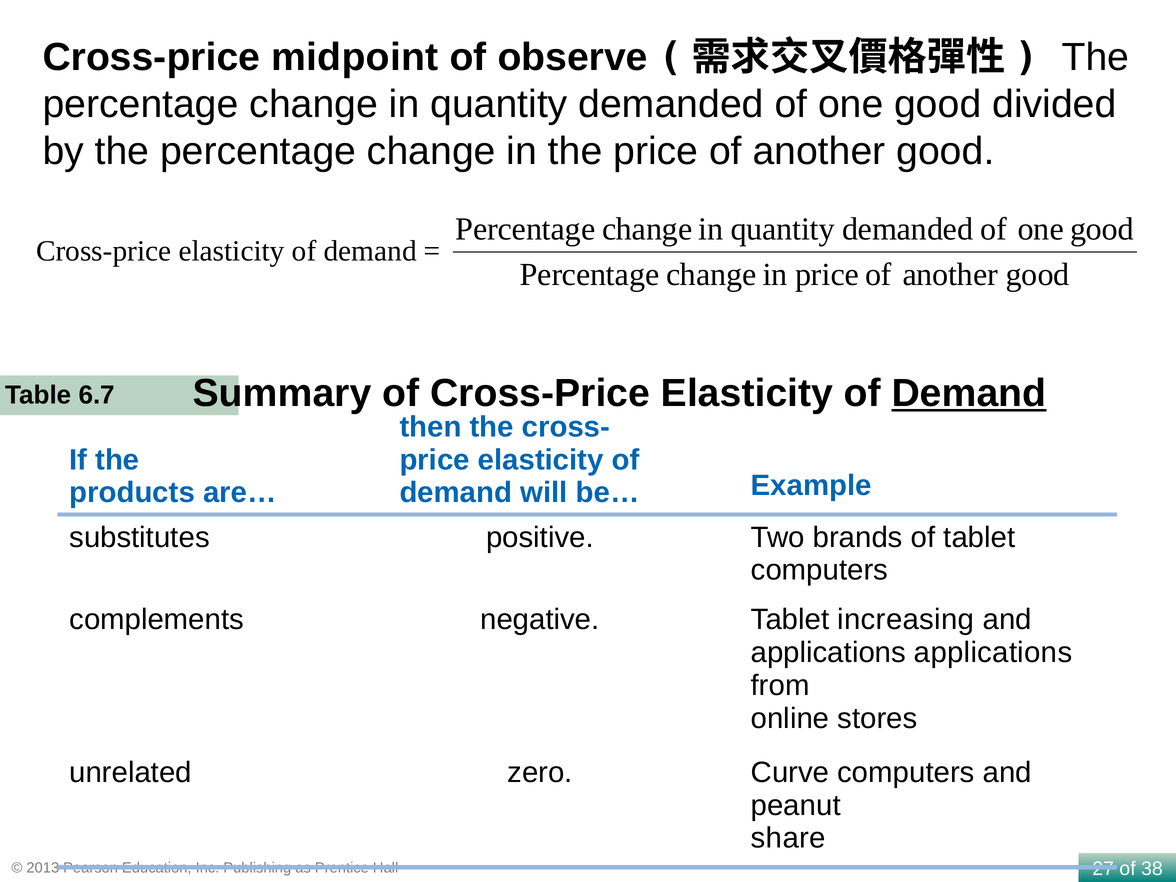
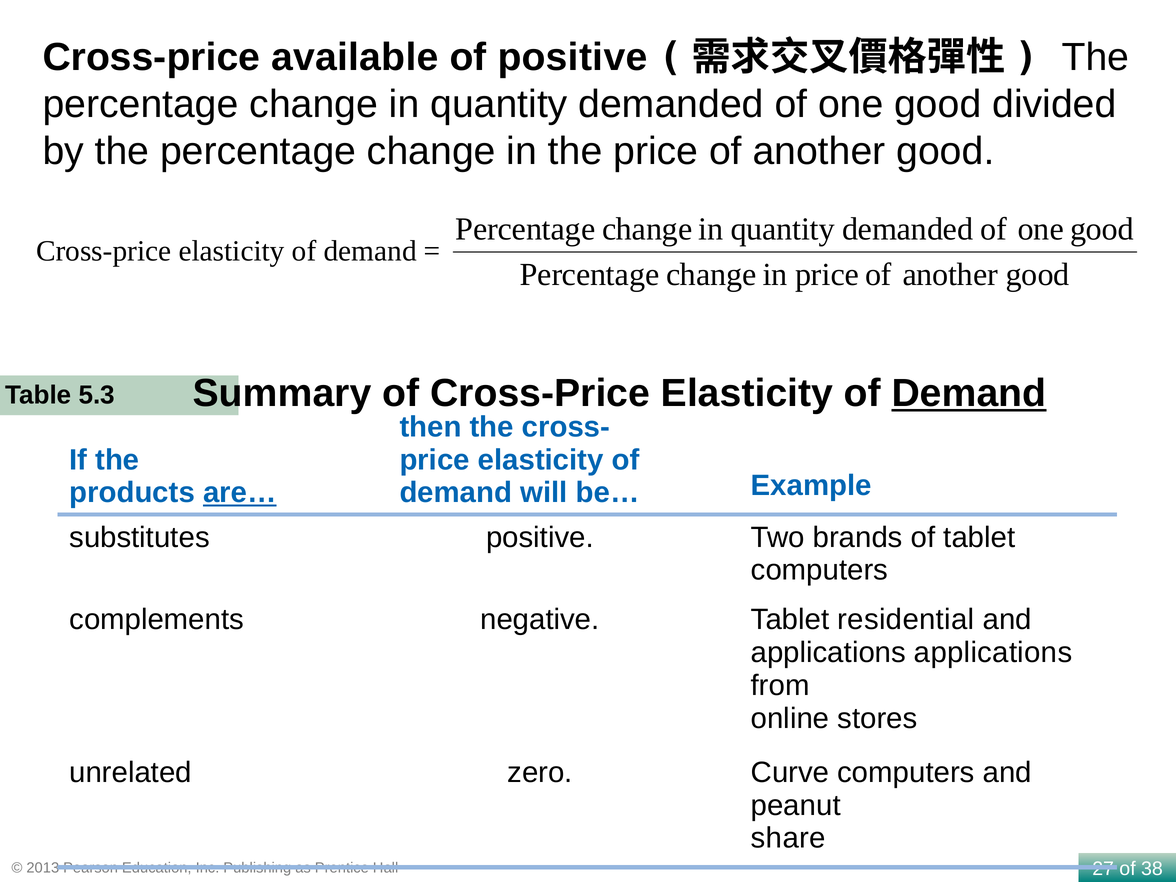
midpoint: midpoint -> available (355, 57)
of observe: observe -> positive (572, 57)
6.7: 6.7 -> 5.3 (97, 395)
are… underline: none -> present (240, 493)
increasing: increasing -> residential (906, 620)
